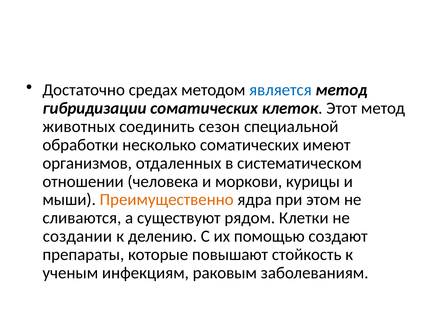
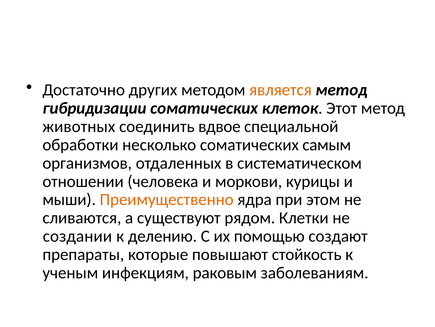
средах: средах -> других (153, 90)
является colour: blue -> orange (280, 90)
сезон: сезон -> вдвое (219, 126)
имеют: имеют -> самым (327, 144)
